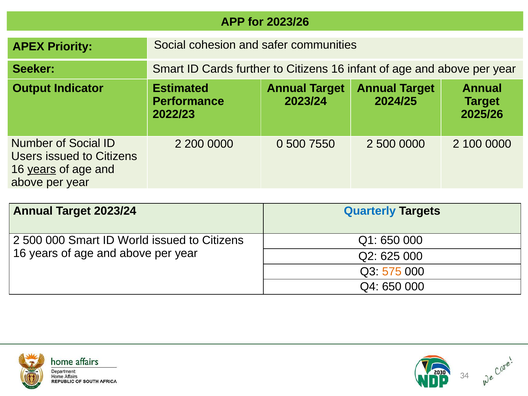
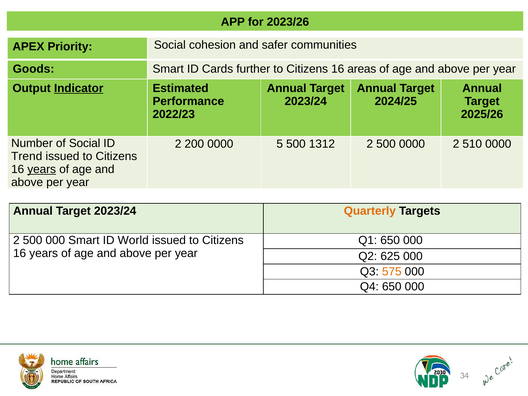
Seeker: Seeker -> Goods (34, 69)
infant: infant -> areas (362, 69)
Indicator underline: none -> present (79, 88)
0: 0 -> 5 (280, 144)
7550: 7550 -> 1312 (322, 144)
100: 100 -> 510 (472, 144)
Users: Users -> Trend (27, 156)
Quarterly colour: blue -> orange (370, 211)
